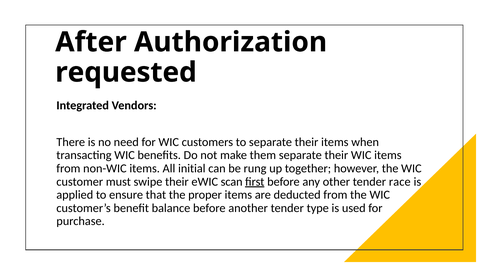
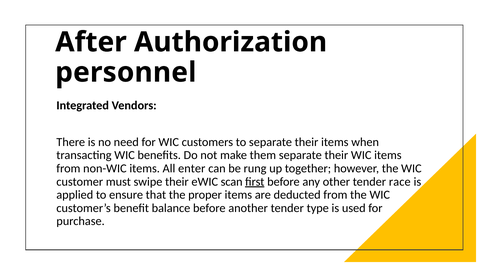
requested: requested -> personnel (126, 72)
initial: initial -> enter (192, 169)
